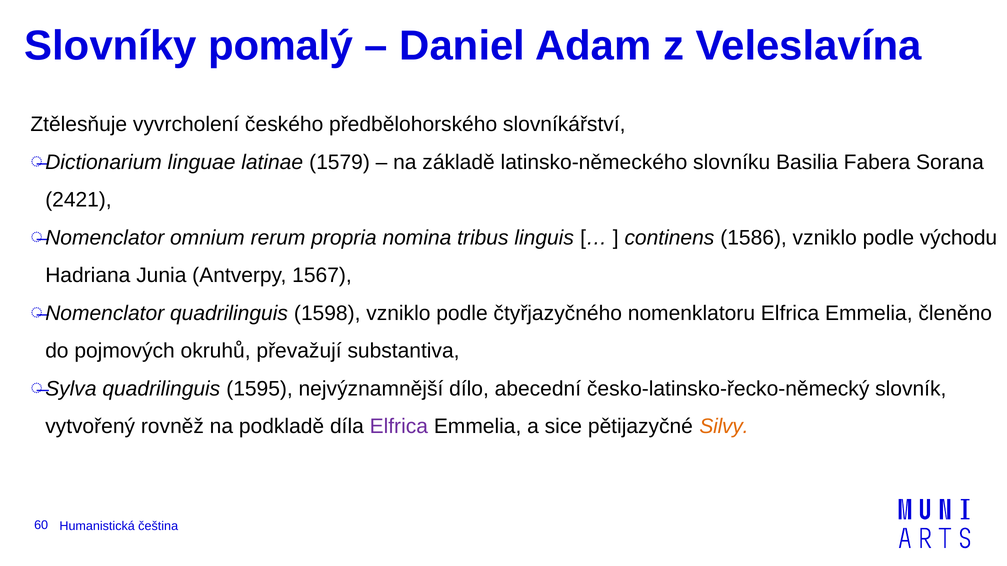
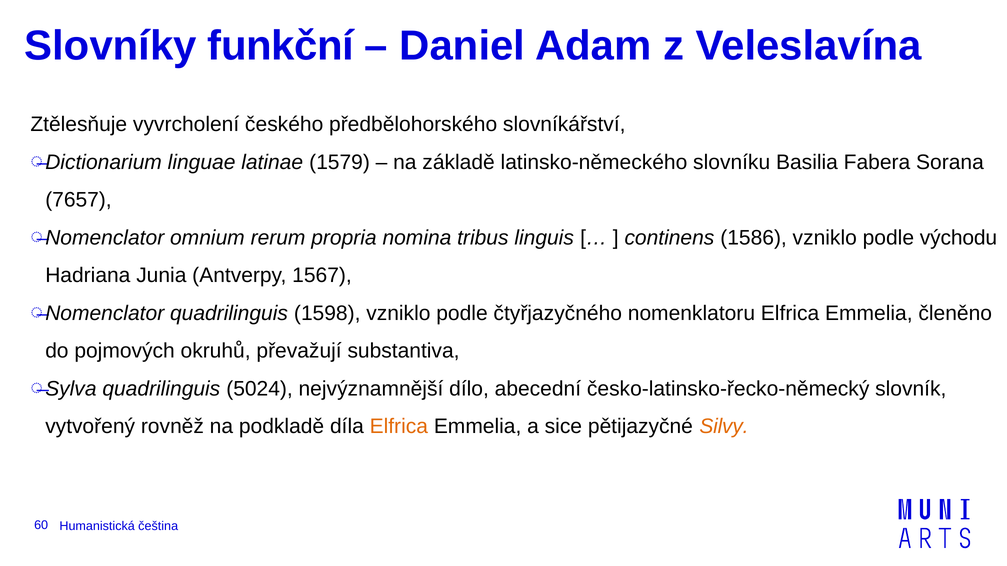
pomalý: pomalý -> funkční (281, 46)
2421: 2421 -> 7657 (78, 200)
1595: 1595 -> 5024 (260, 389)
Elfrica colour: purple -> orange (399, 427)
